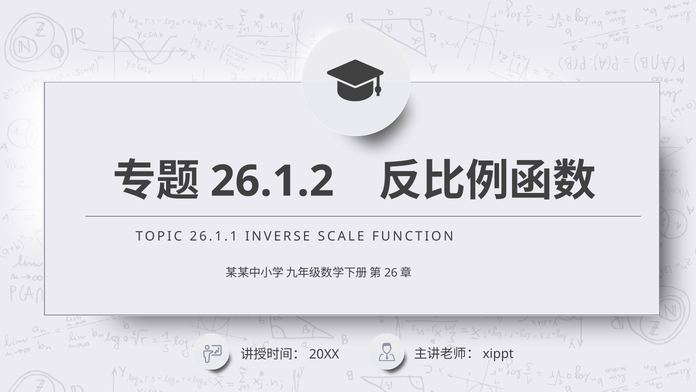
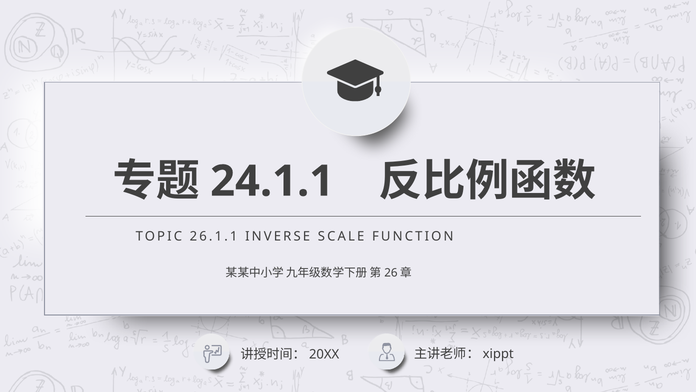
26.1.2: 26.1.2 -> 24.1.1 (272, 181)
